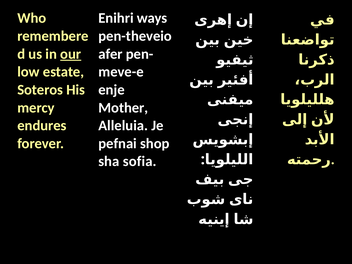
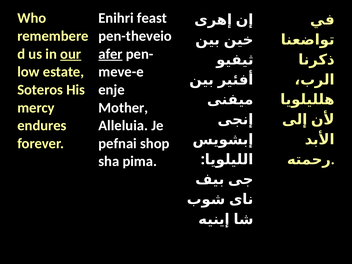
ways: ways -> feast (152, 18)
afer underline: none -> present (110, 54)
sofia: sofia -> pima (140, 161)
